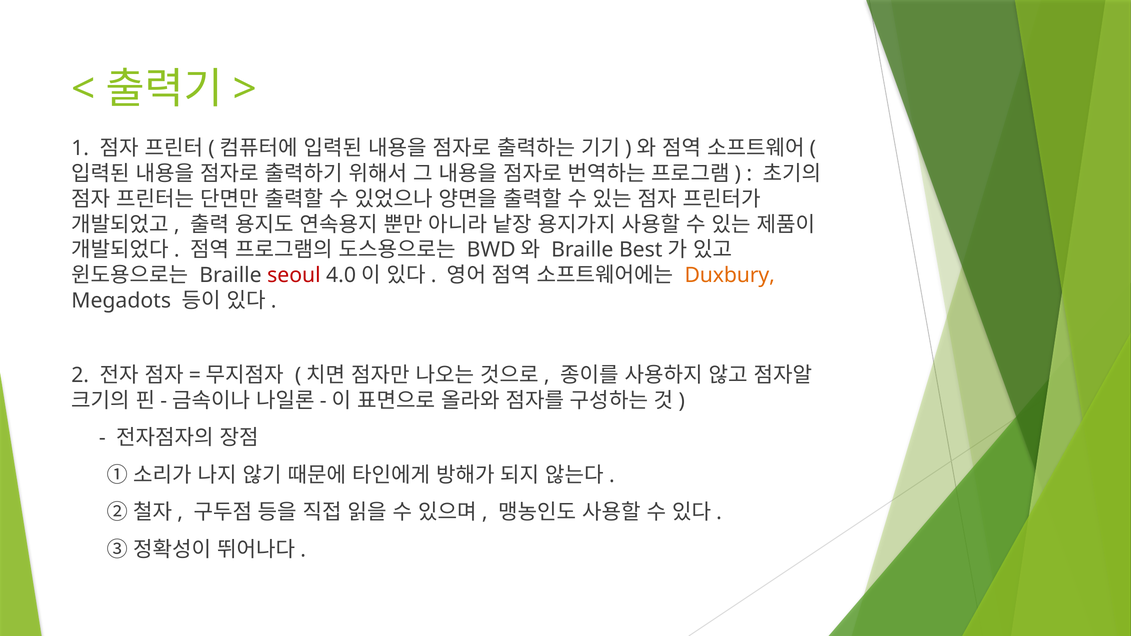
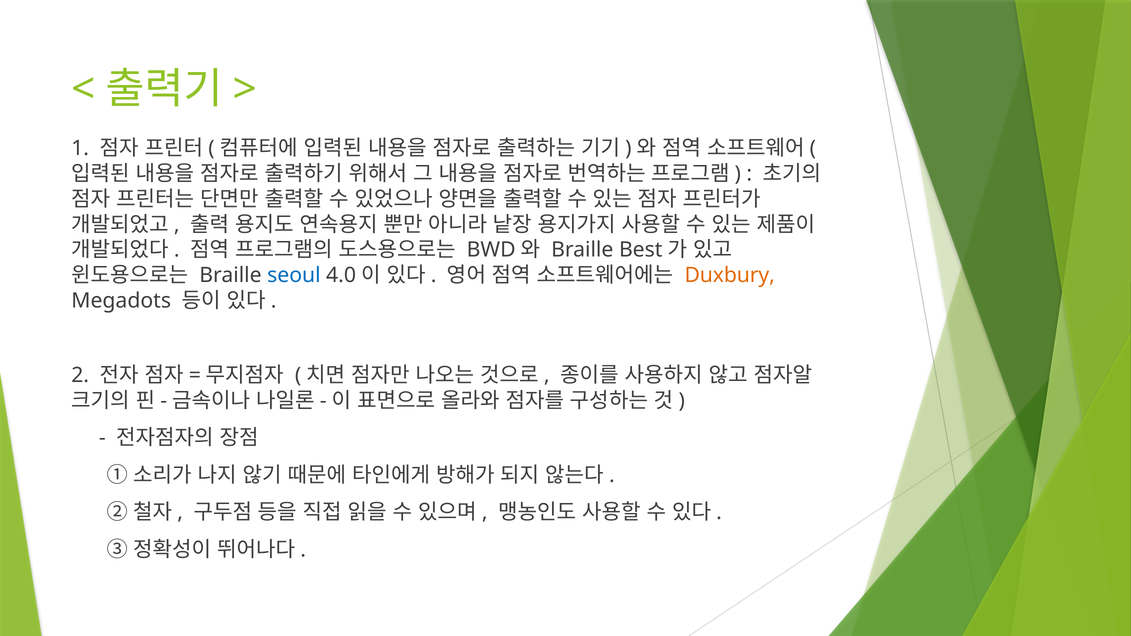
seoul colour: red -> blue (294, 275)
